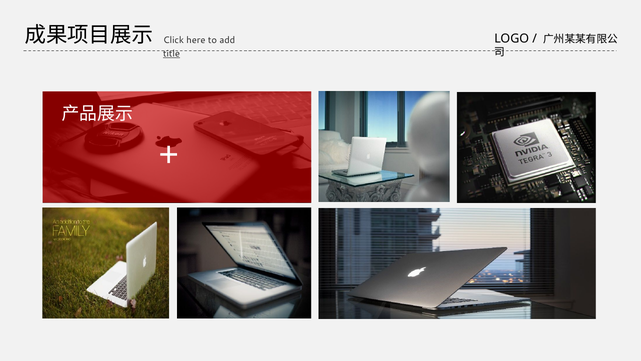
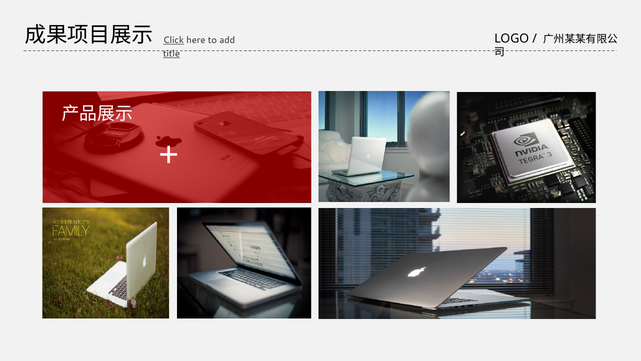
Click underline: none -> present (173, 40)
